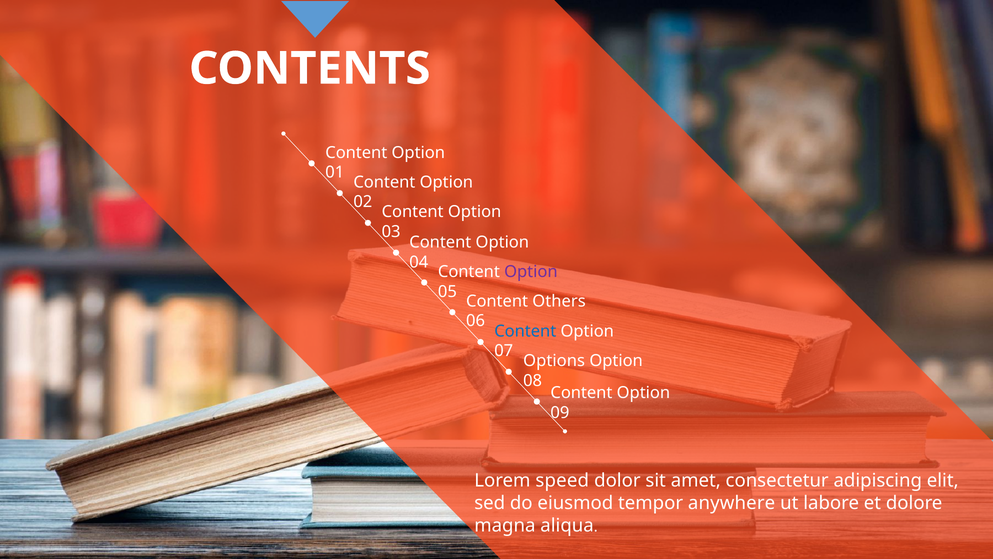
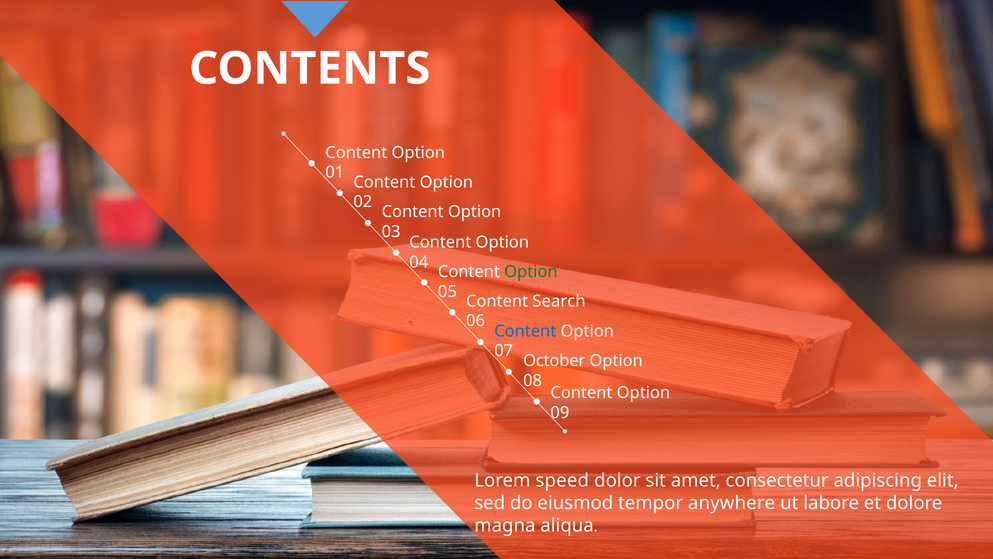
Option colour: purple -> green (531, 271)
Others: Others -> Search (559, 301)
Options: Options -> October (554, 361)
